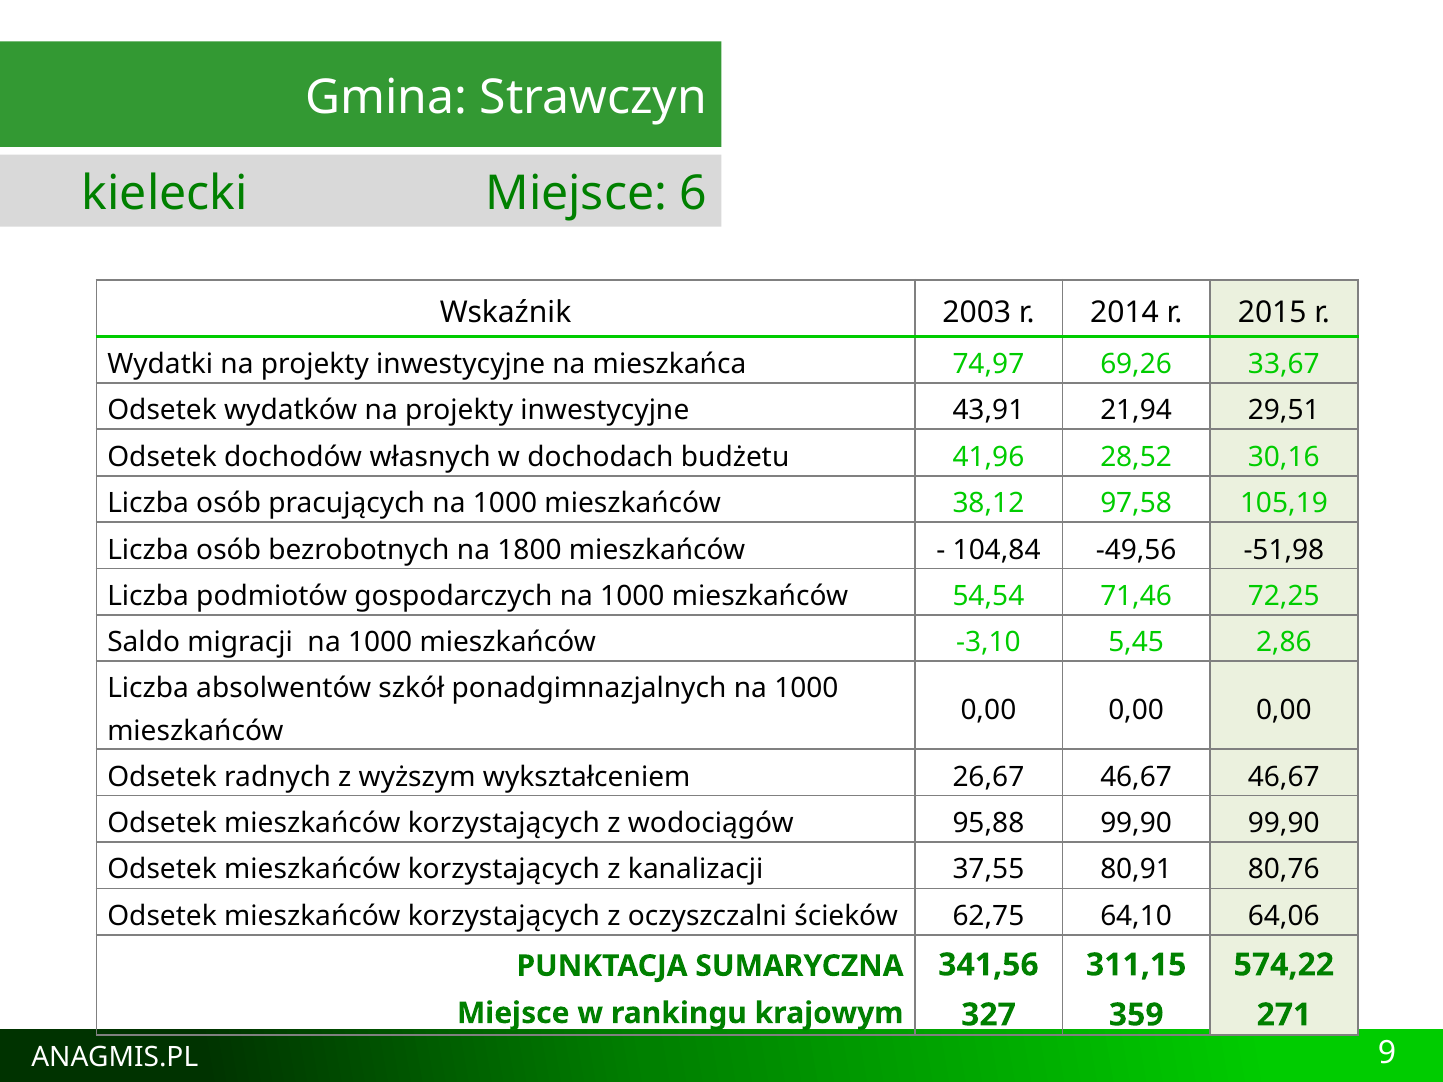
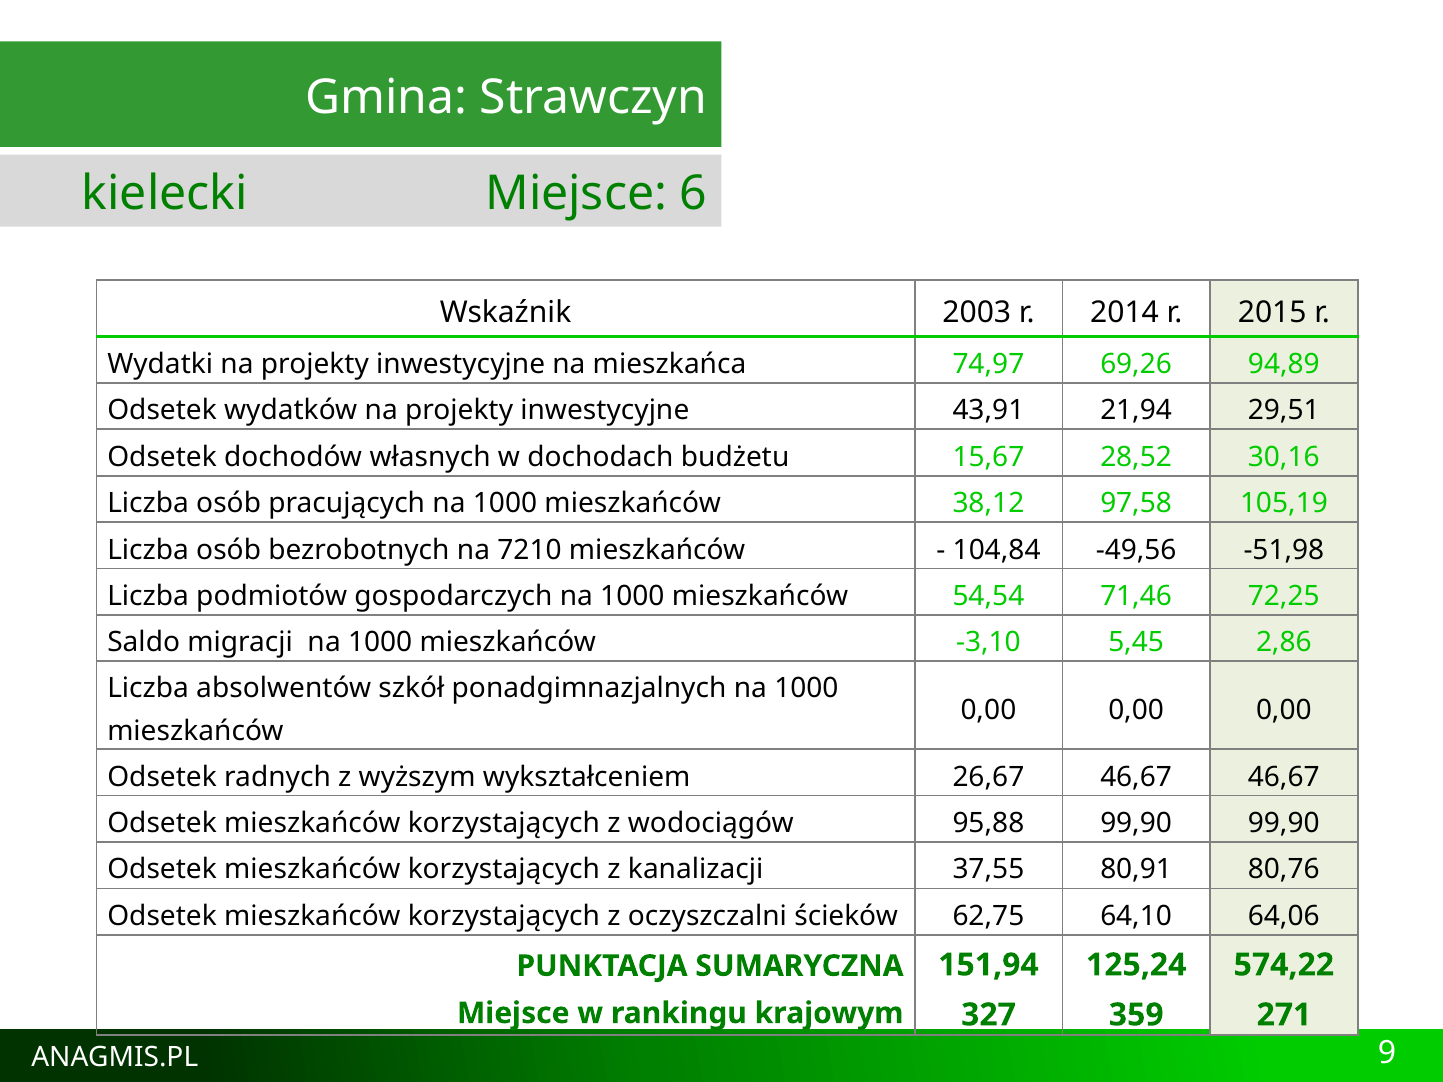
33,67: 33,67 -> 94,89 (1284, 364)
41,96: 41,96 -> 15,67 (988, 457)
1800: 1800 -> 7210 (530, 550)
341,56: 341,56 -> 151,94 (988, 965)
311,15: 311,15 -> 125,24 (1136, 965)
